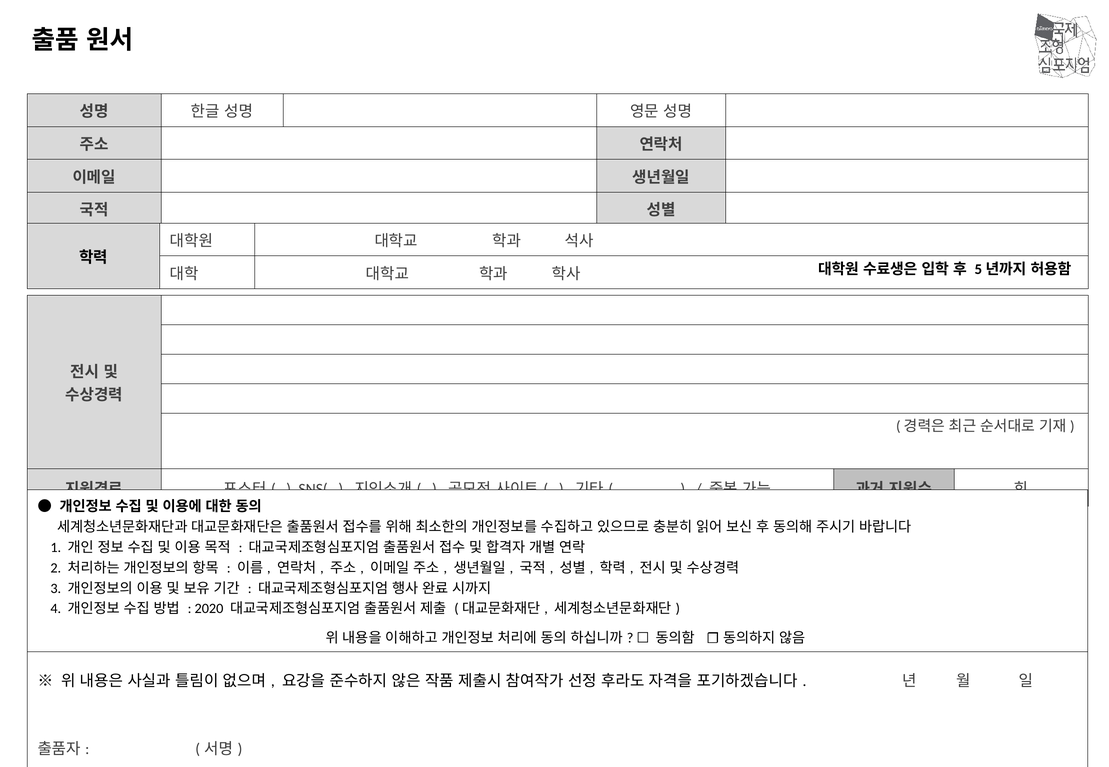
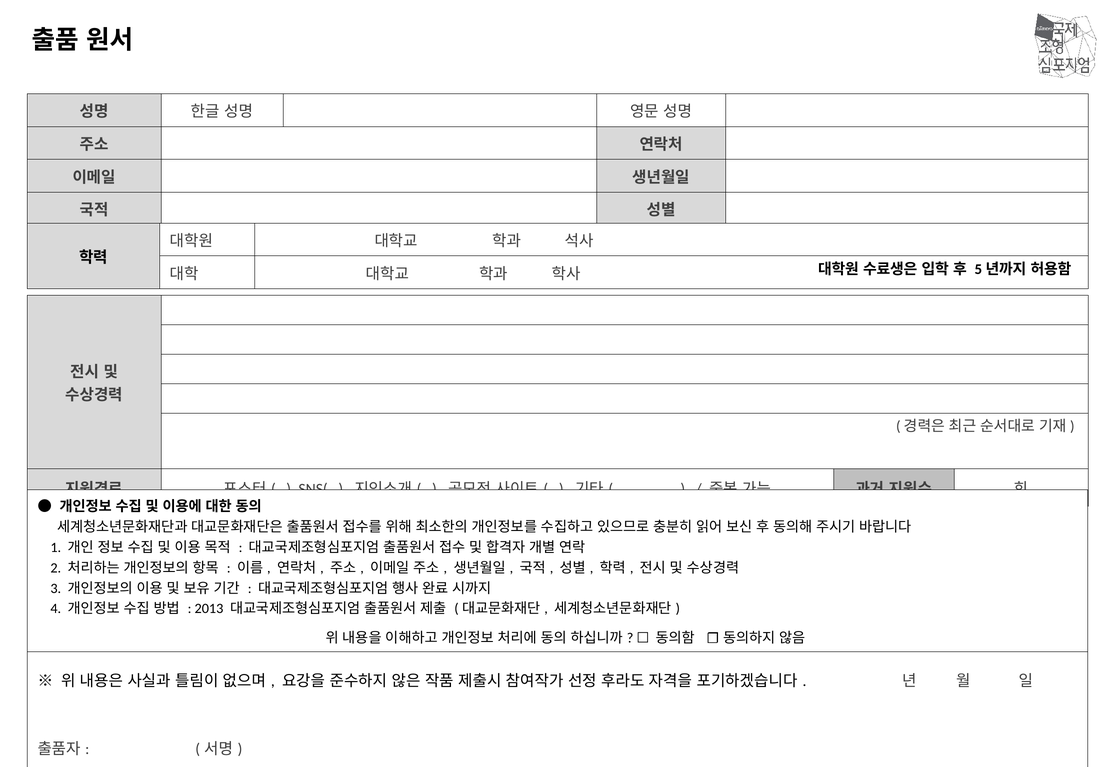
2020: 2020 -> 2013 (209, 609)
